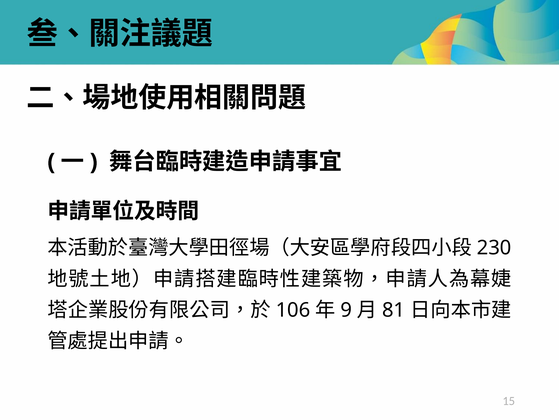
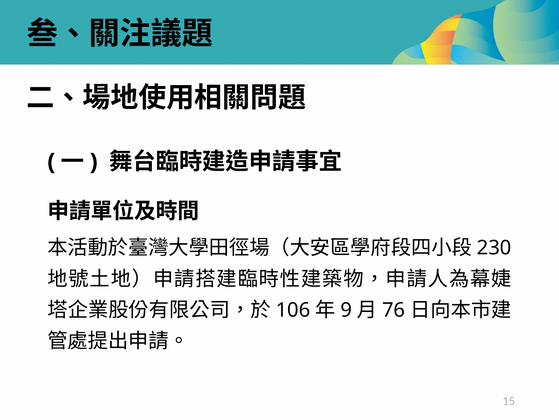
81: 81 -> 76 (394, 310)
